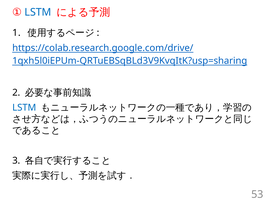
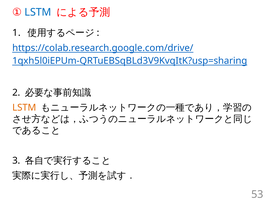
LSTM colour: blue -> orange (24, 108)
